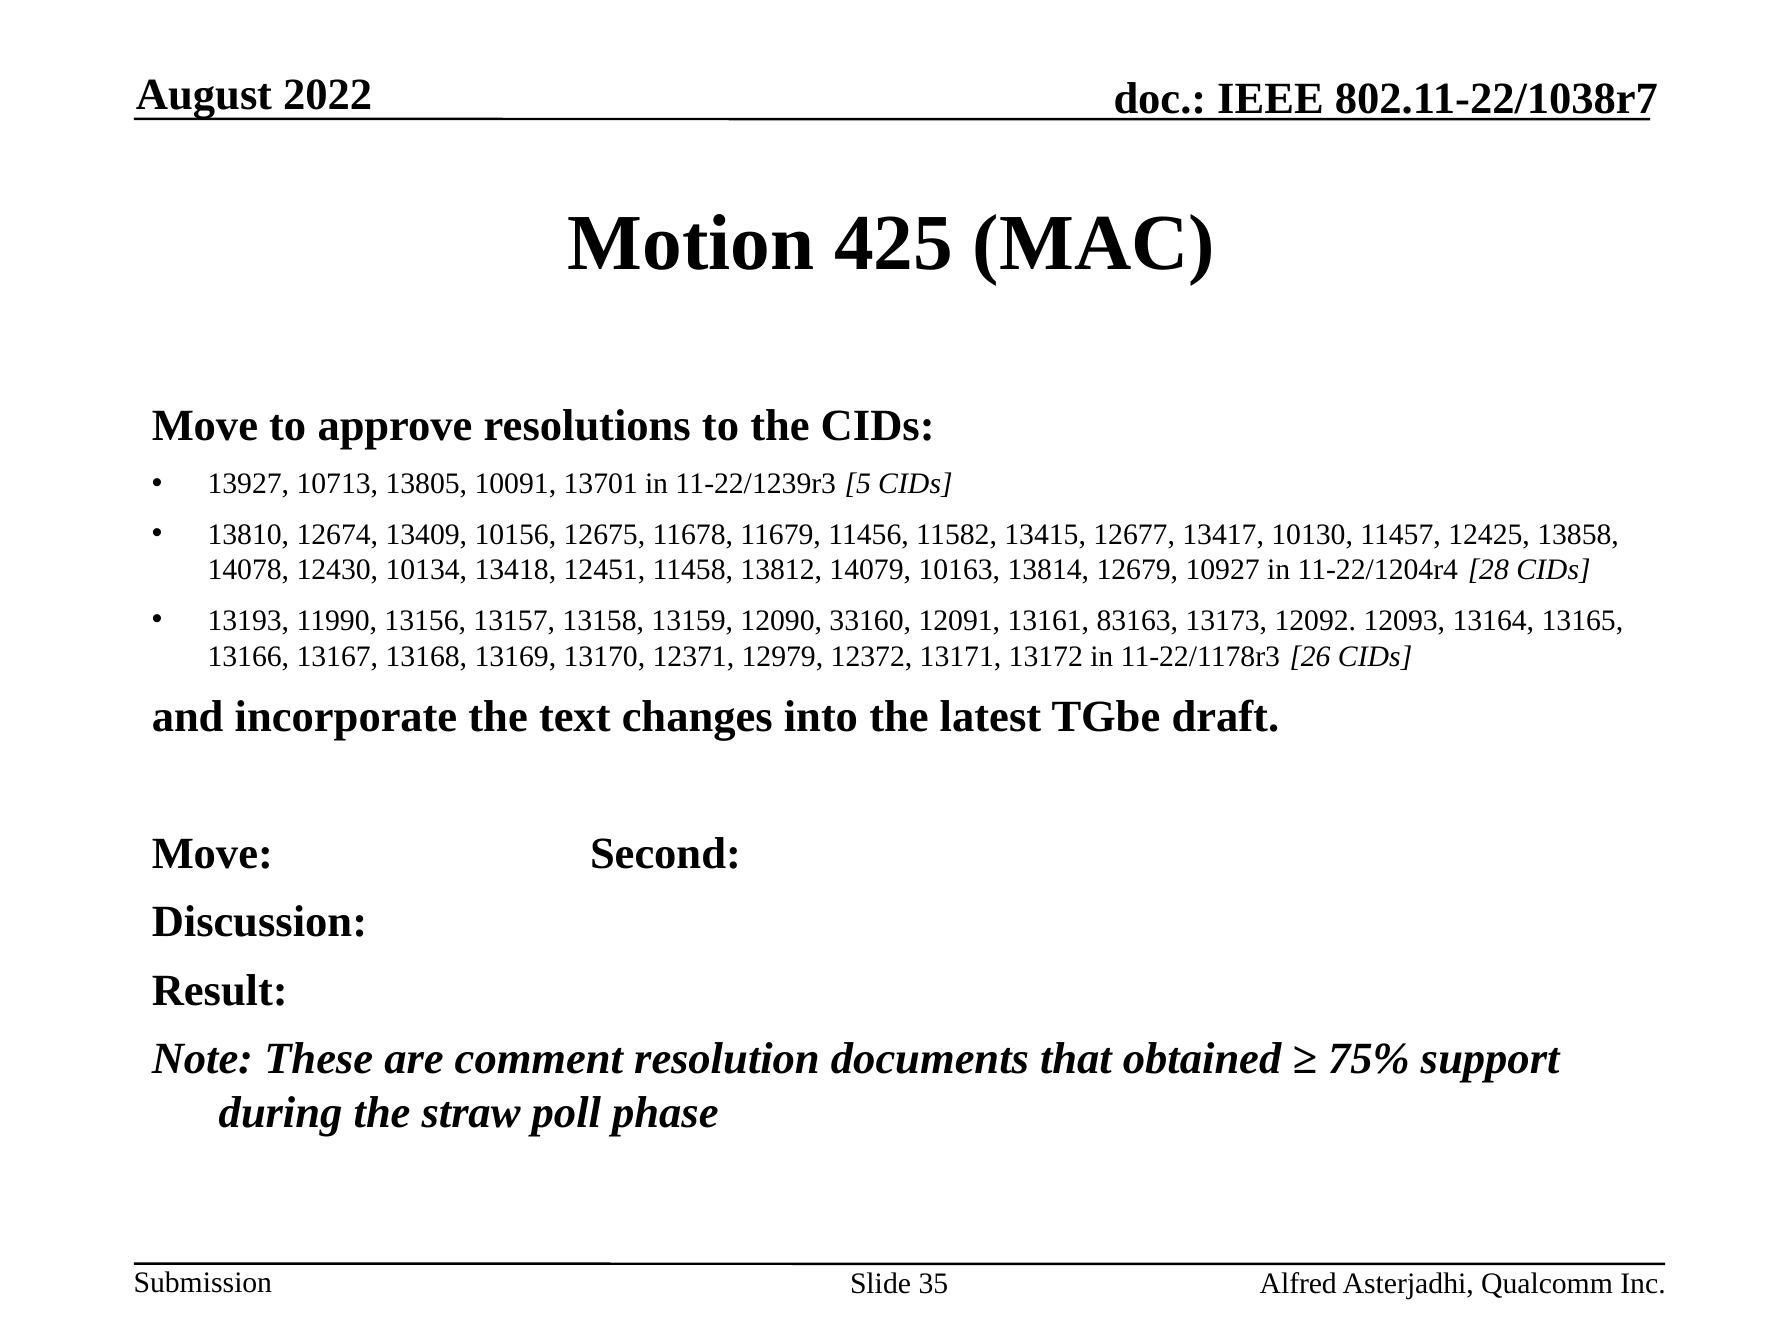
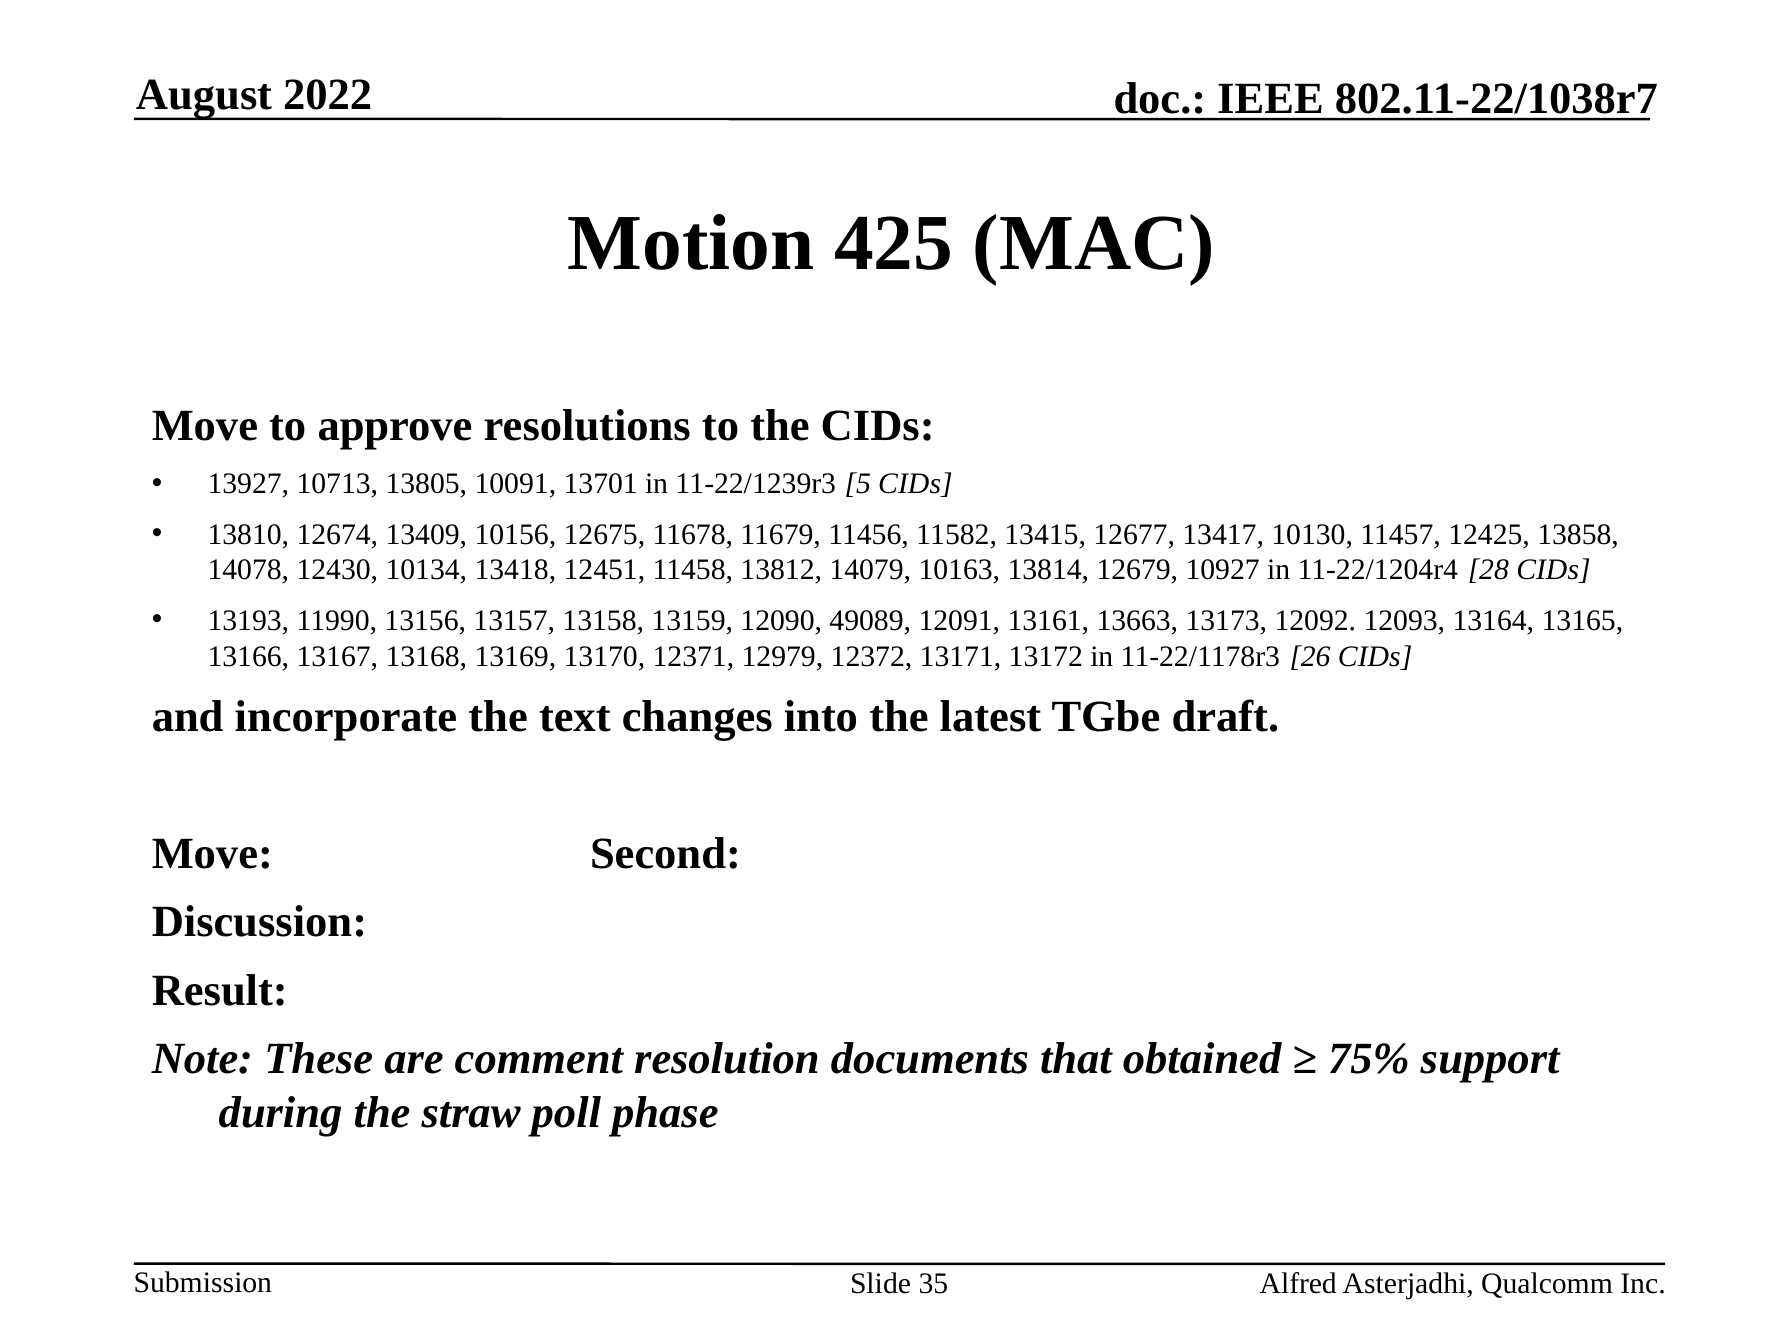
33160: 33160 -> 49089 (870, 621)
83163: 83163 -> 13663 (1137, 621)
